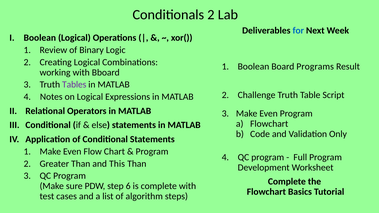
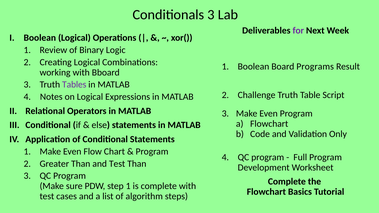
Conditionals 2: 2 -> 3 (211, 15)
for colour: blue -> purple (298, 30)
and This: This -> Test (117, 164)
step 6: 6 -> 1 (128, 186)
